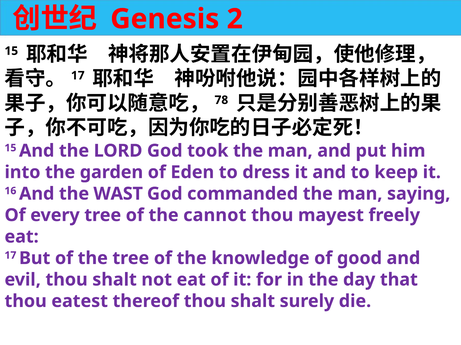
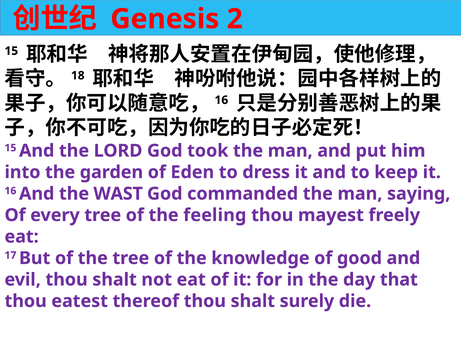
17: 17 -> 18 (78, 76)
78: 78 -> 16 (221, 100)
cannot: cannot -> feeling (215, 216)
